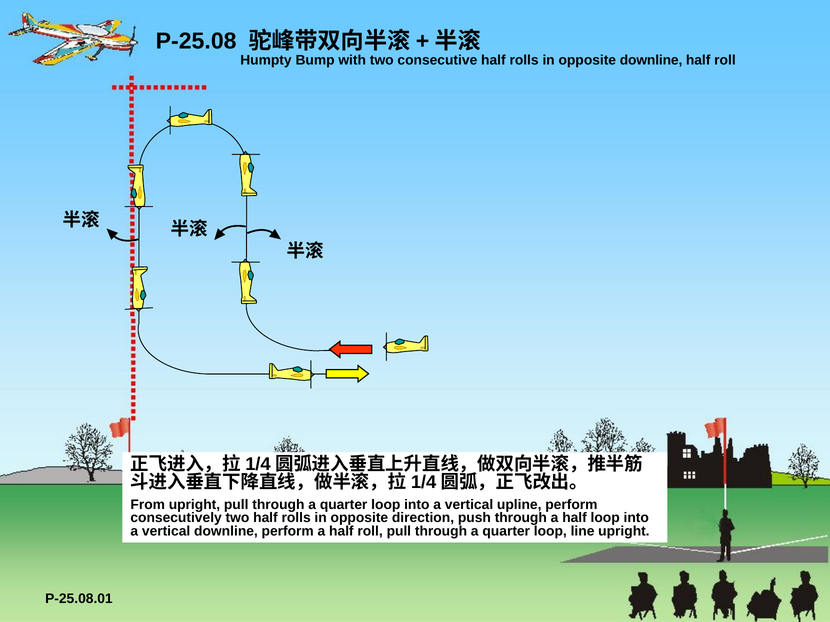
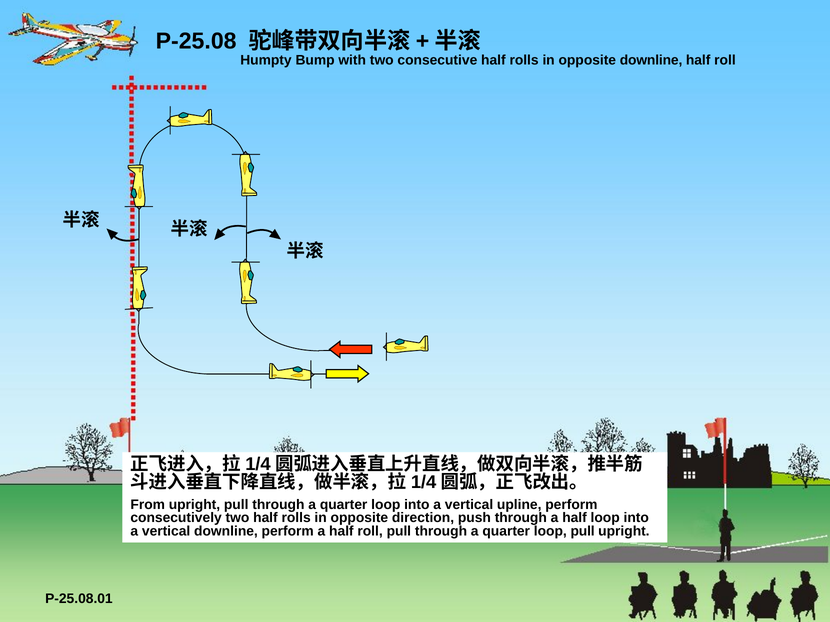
loop line: line -> pull (583, 532)
